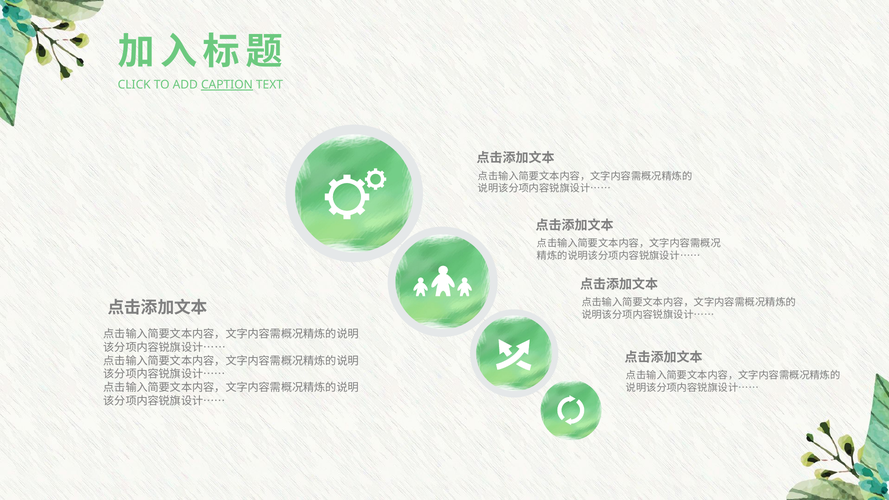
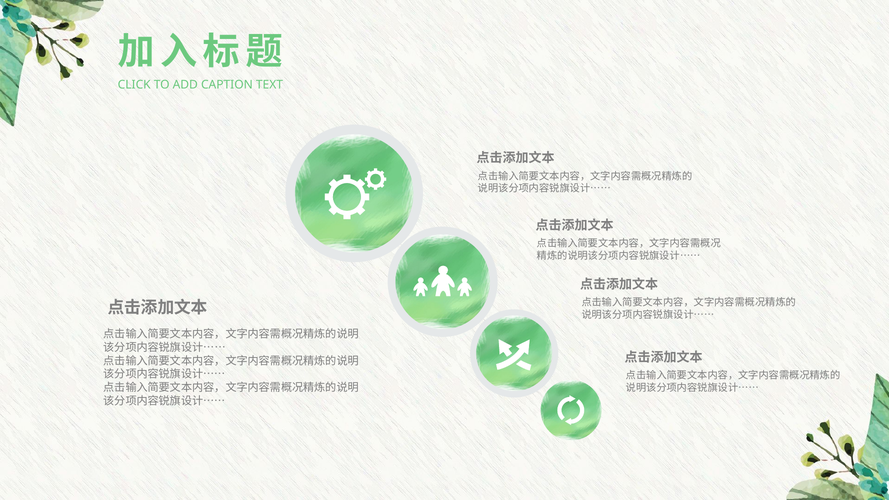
CAPTION underline: present -> none (227, 85)
